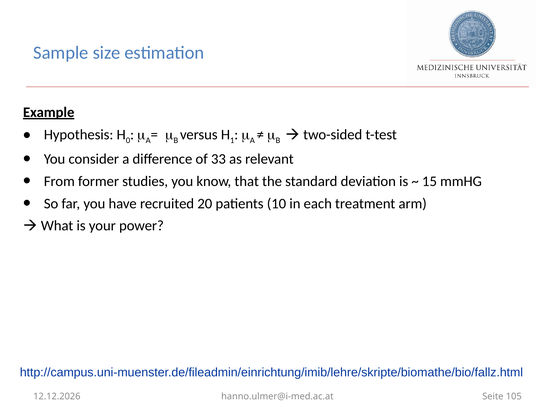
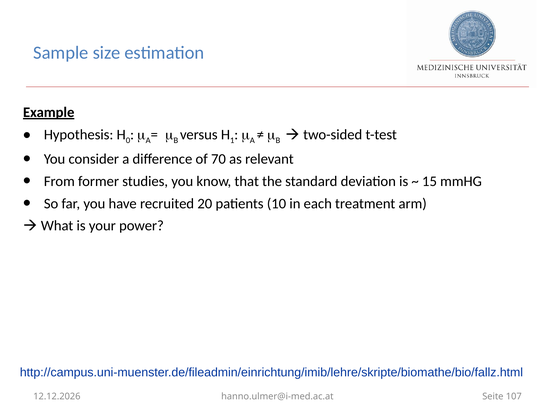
33: 33 -> 70 (218, 159)
105: 105 -> 107 (514, 397)
